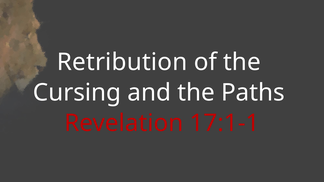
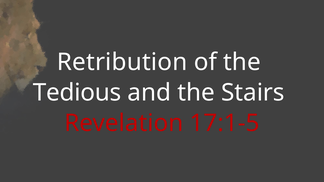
Cursing: Cursing -> Tedious (77, 93)
Paths: Paths -> Stairs (253, 93)
17:1-1: 17:1-1 -> 17:1-5 (225, 123)
